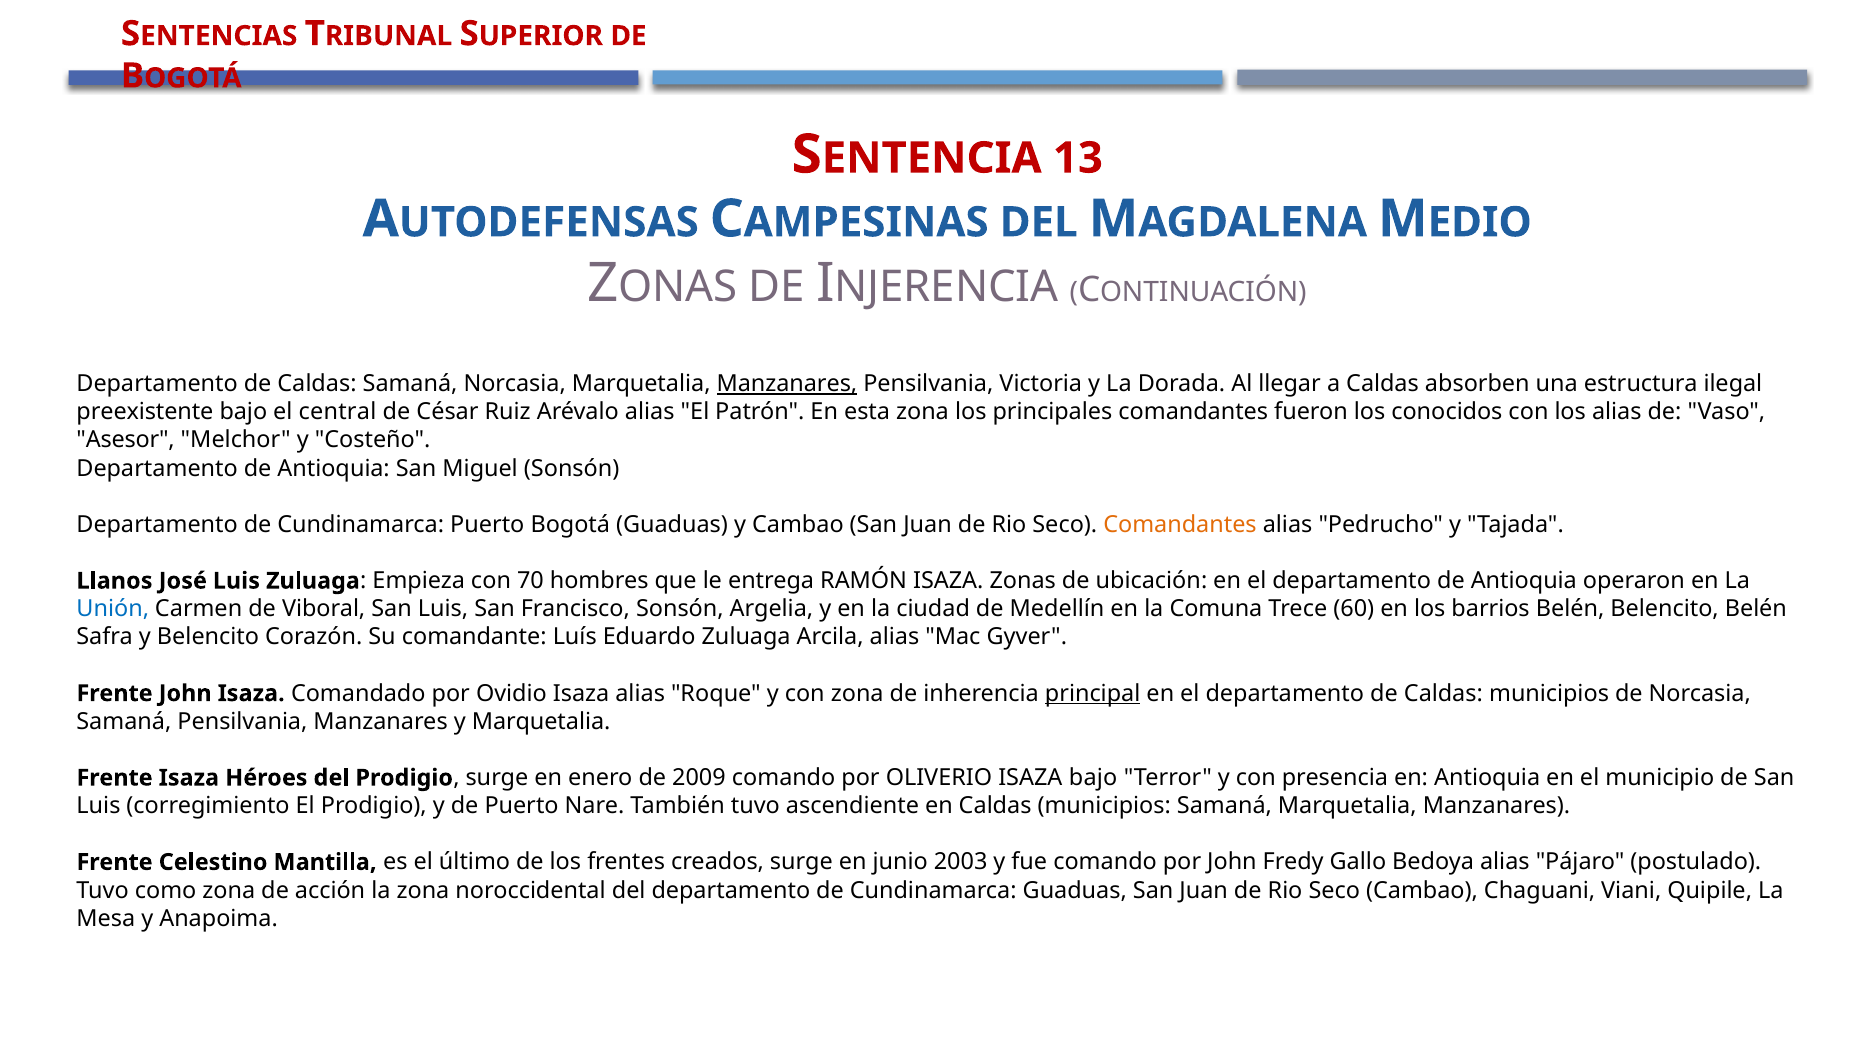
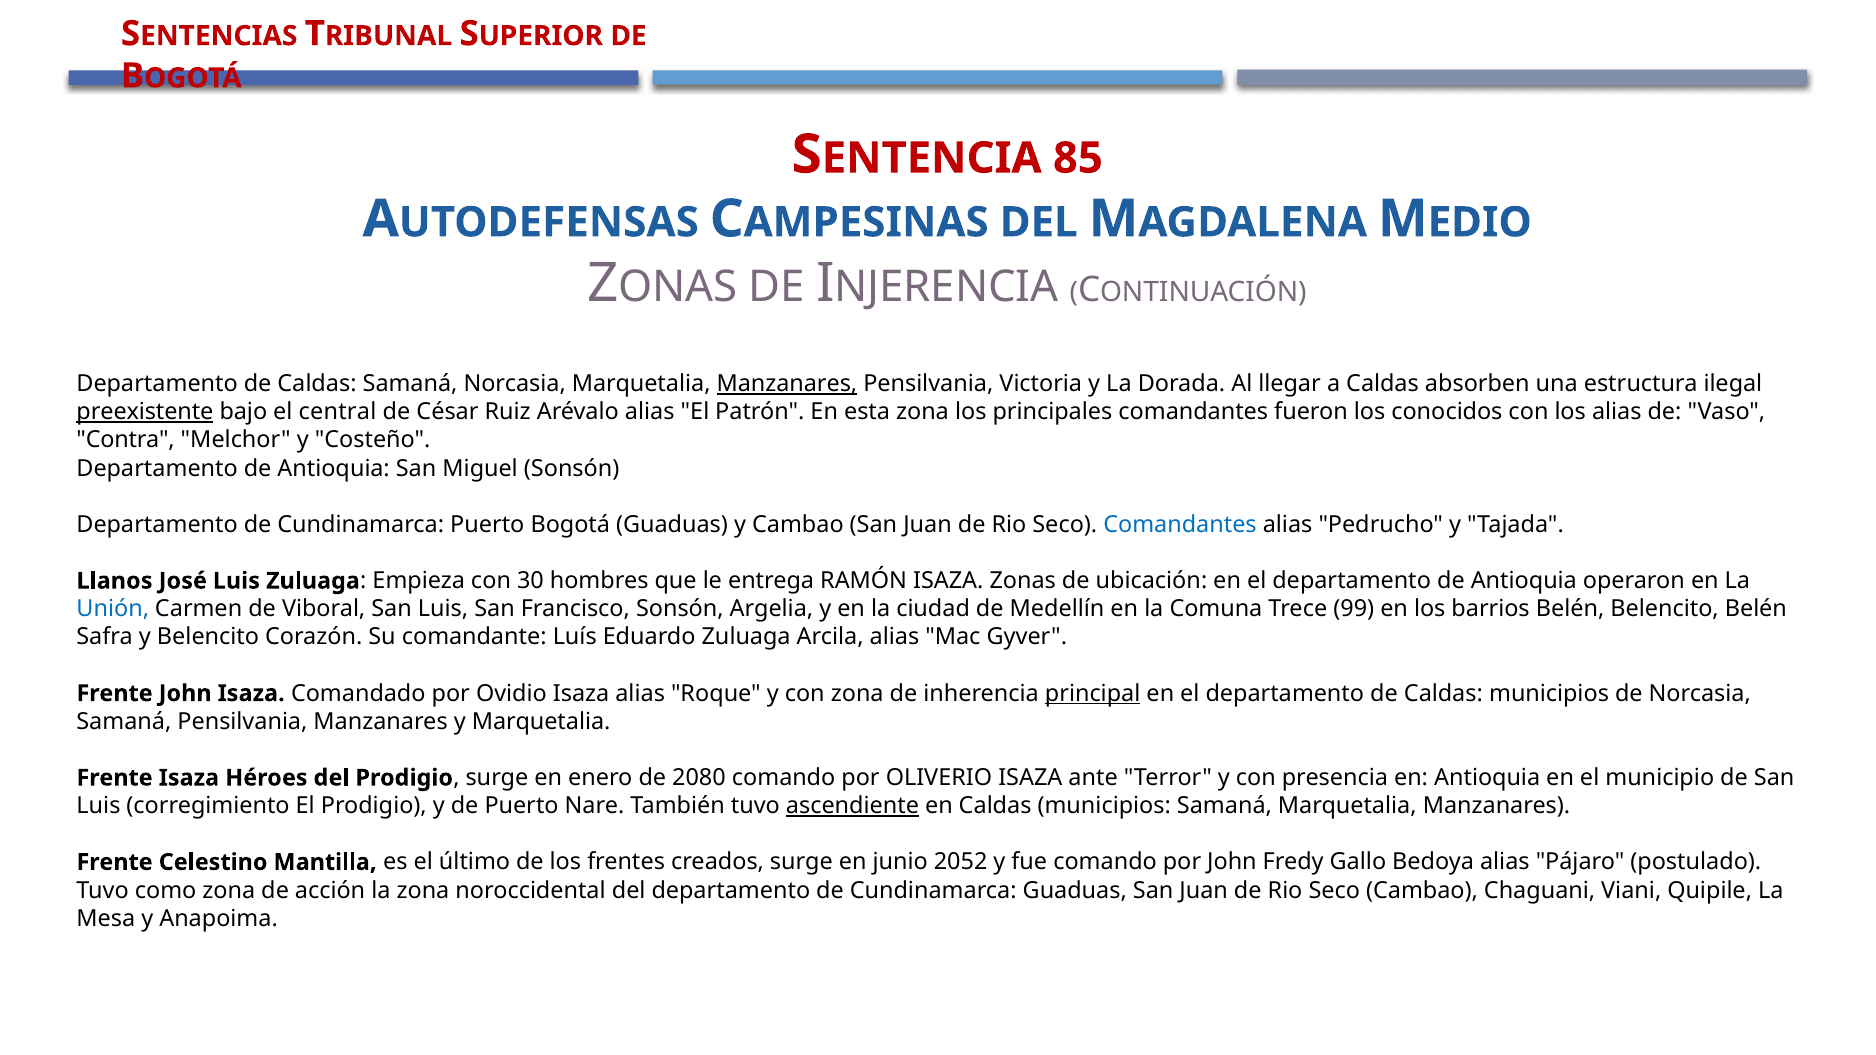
13: 13 -> 85 (1078, 158)
preexistente underline: none -> present (145, 412)
Asesor: Asesor -> Contra (126, 440)
Comandantes colour: orange -> blue (1180, 525)
70: 70 -> 30 (530, 581)
60: 60 -> 99 (1354, 609)
2009: 2009 -> 2080 (699, 778)
ISAZA bajo: bajo -> ante (1093, 778)
ascendiente underline: none -> present (852, 806)
2003: 2003 -> 2052 (961, 862)
